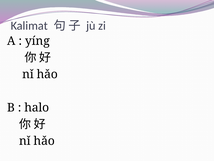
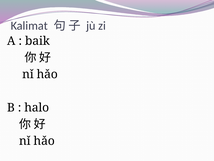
yíng: yíng -> baik (37, 41)
